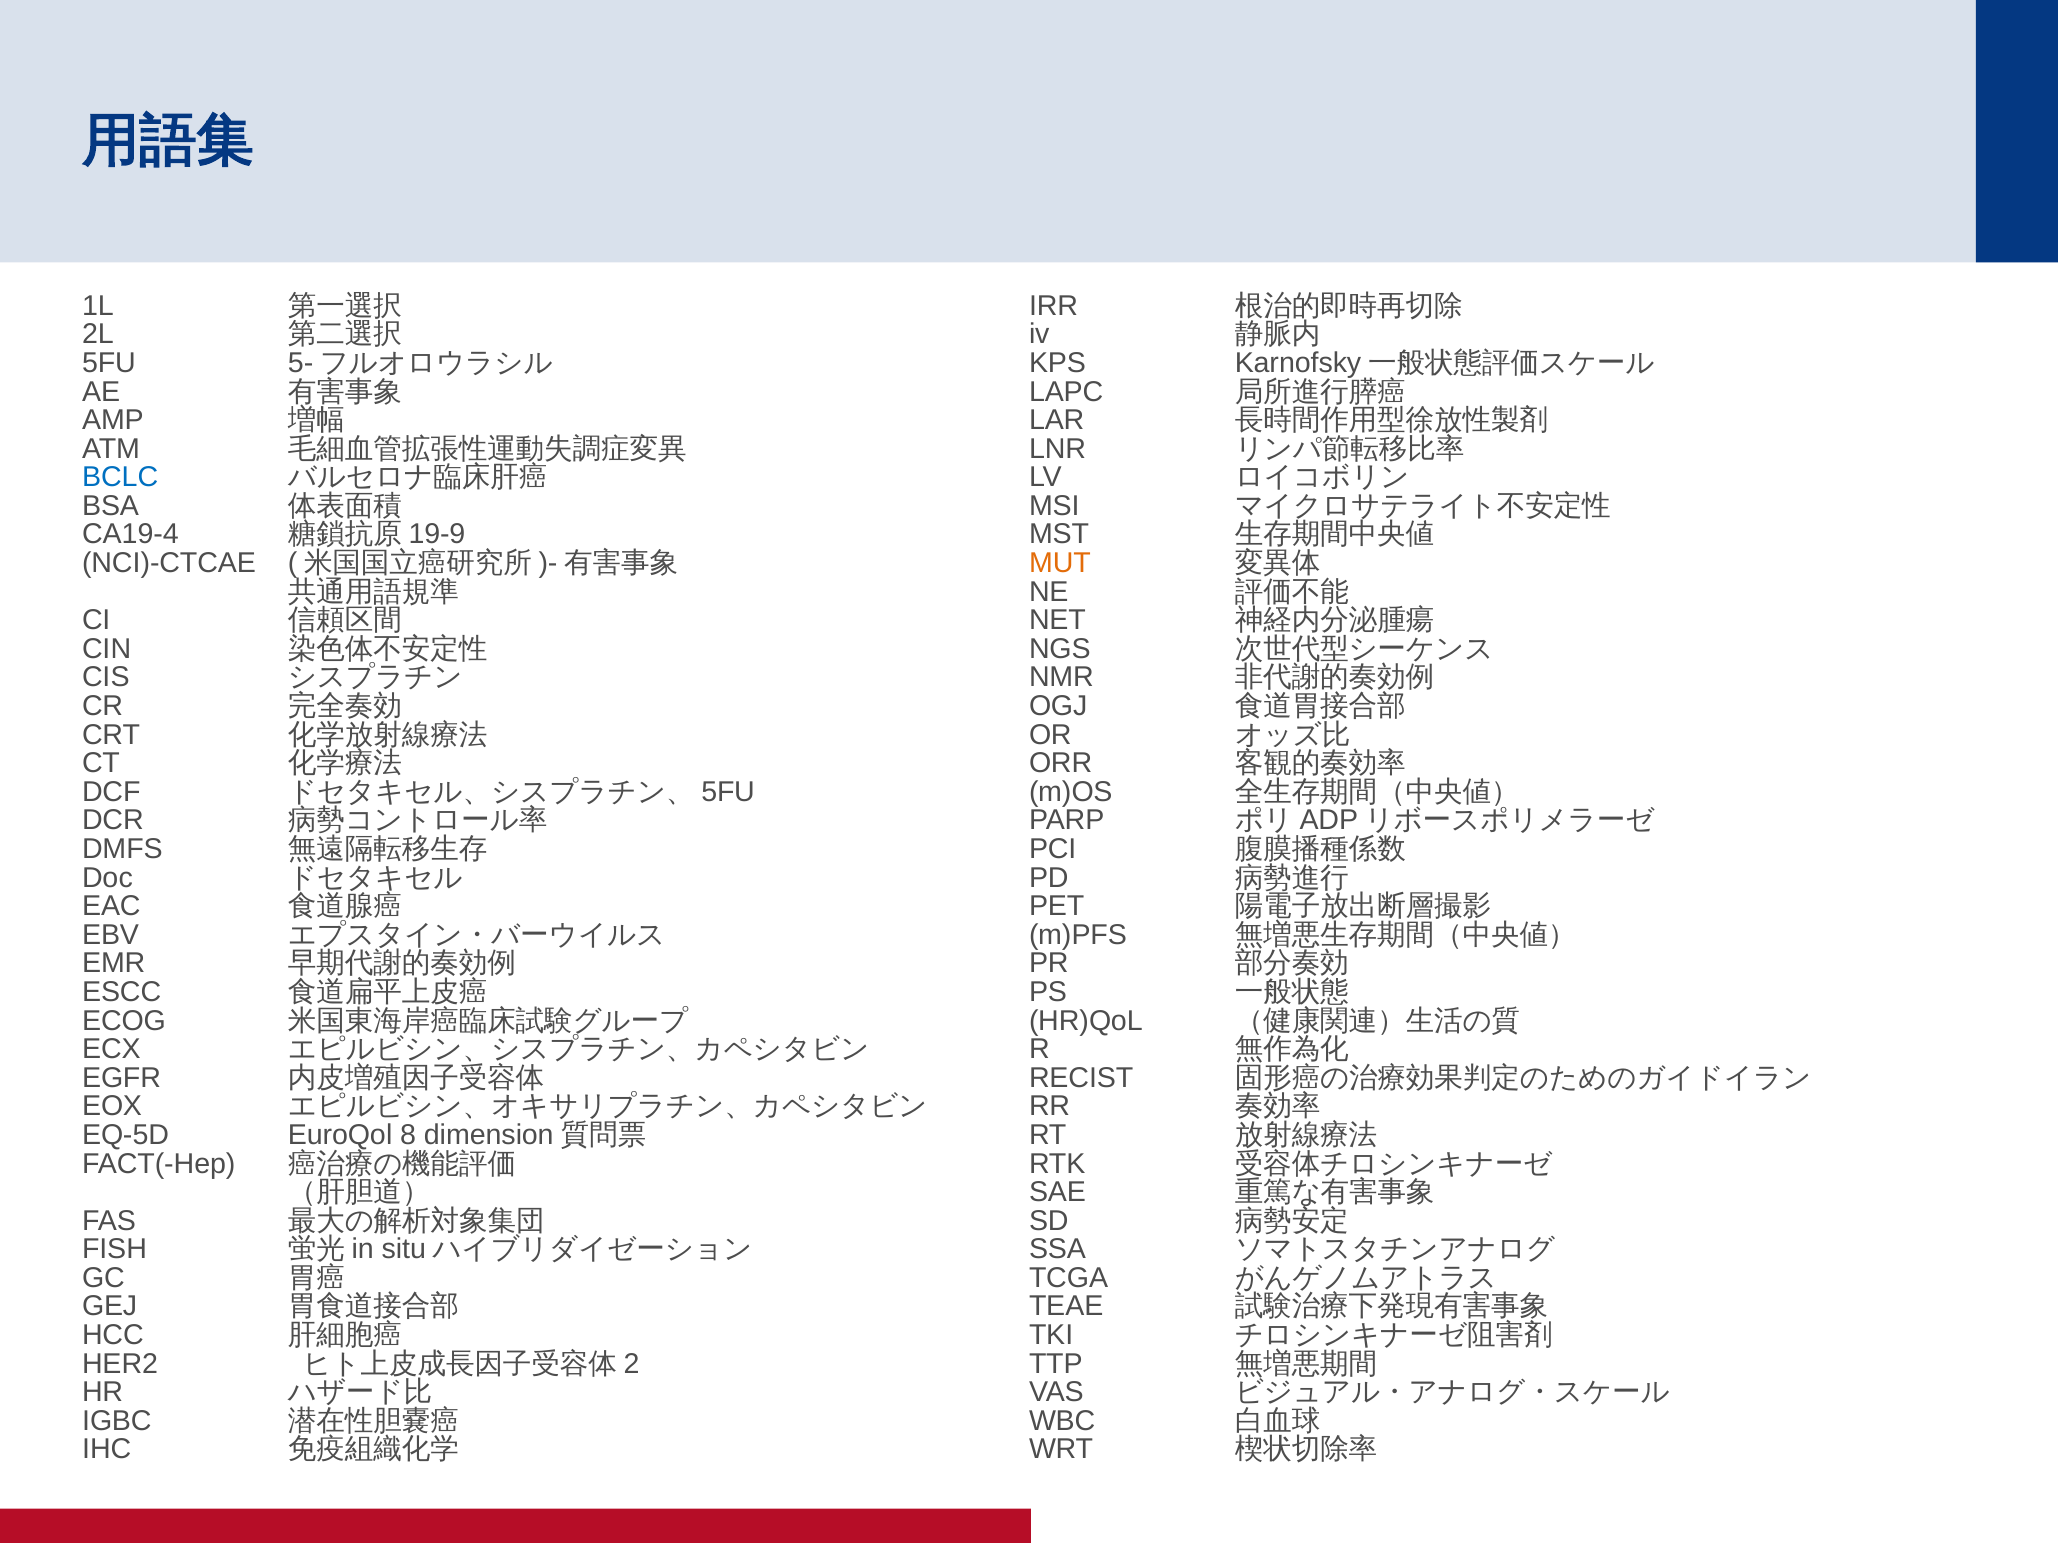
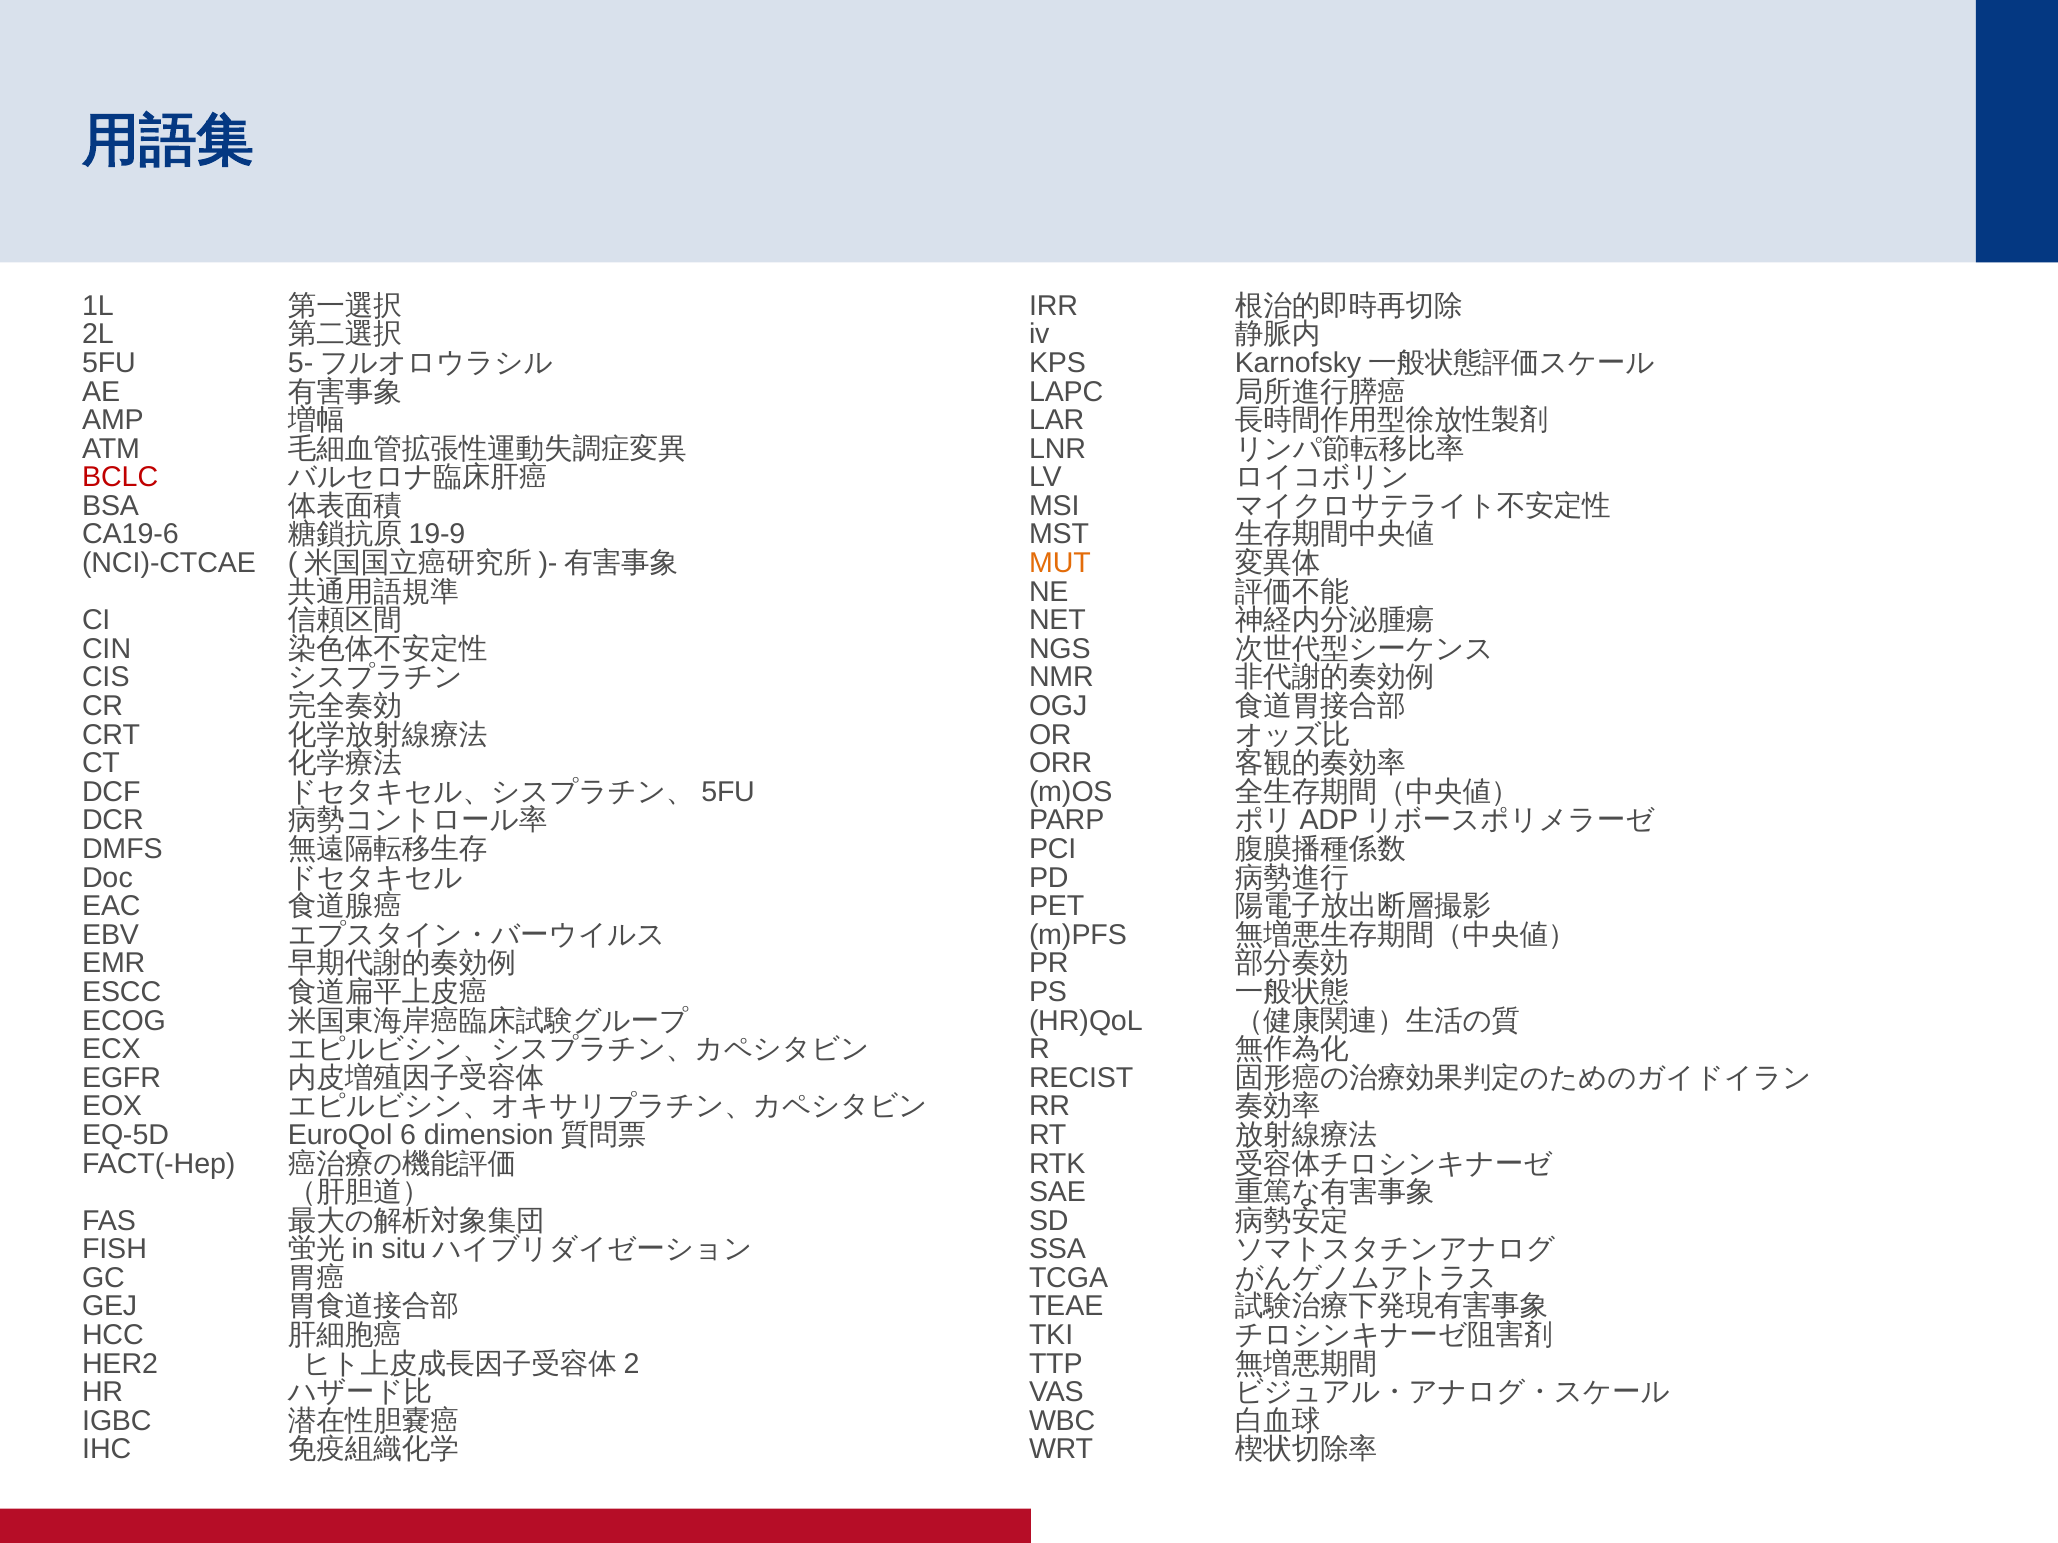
BCLC colour: blue -> red (120, 478)
CA19-4: CA19-4 -> CA19-6 (130, 535)
8: 8 -> 6 (408, 1135)
